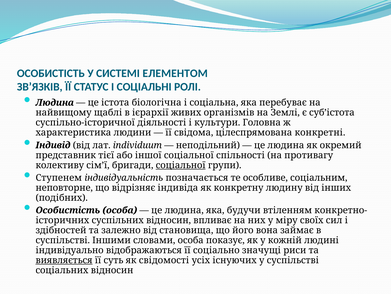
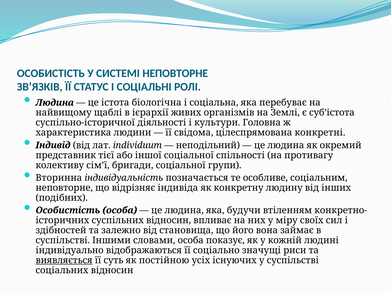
СИСТЕМІ ЕЛЕМЕНТОМ: ЕЛЕМЕНТОМ -> НЕПОВТОРНЕ (175, 73)
соціальної underline: present -> none (181, 165)
Ступенем: Ступенем -> Вторинна (59, 177)
свідомості: свідомості -> постійною (164, 260)
